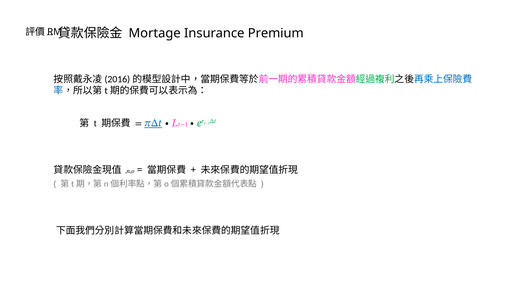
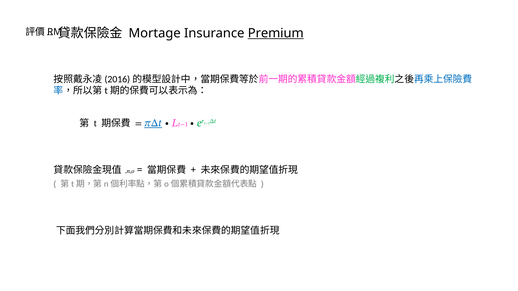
Premium underline: none -> present (276, 33)
